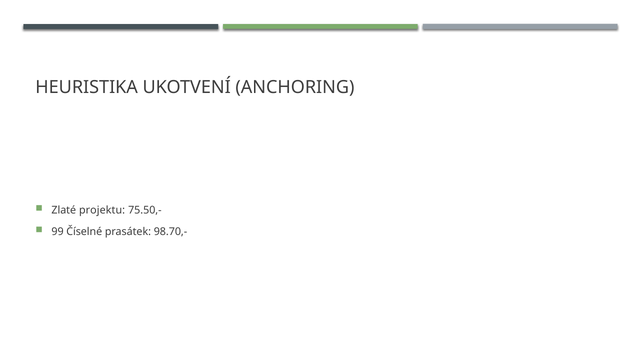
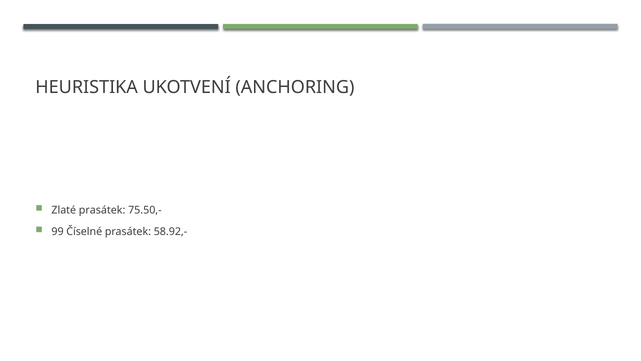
Zlaté projektu: projektu -> prasátek (102, 210)
98.70,-: 98.70,- -> 58.92,- (171, 231)
